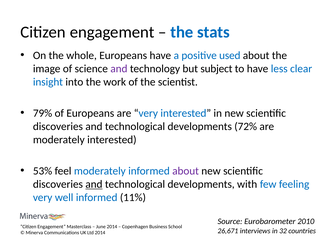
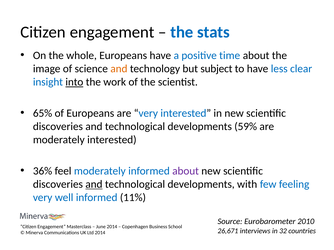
used: used -> time (230, 55)
and colour: purple -> orange (119, 69)
into underline: none -> present (74, 82)
79%: 79% -> 65% (43, 113)
72%: 72% -> 59% (246, 127)
53%: 53% -> 36% (43, 171)
